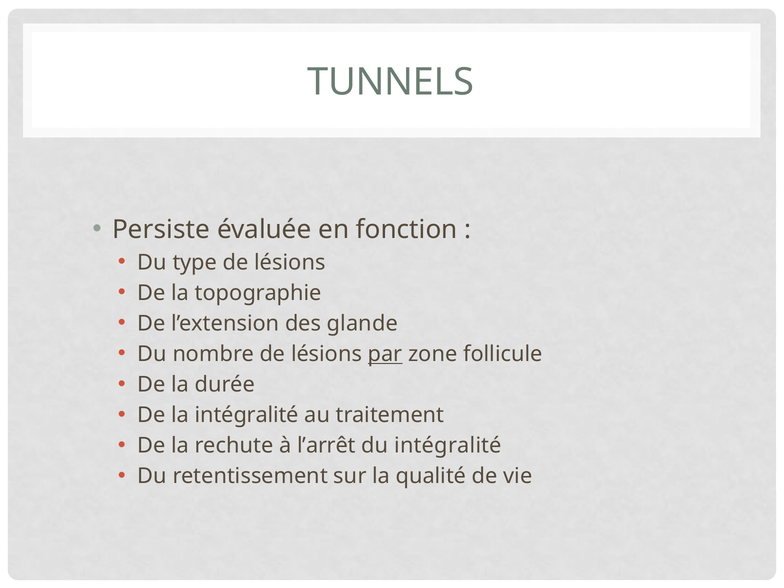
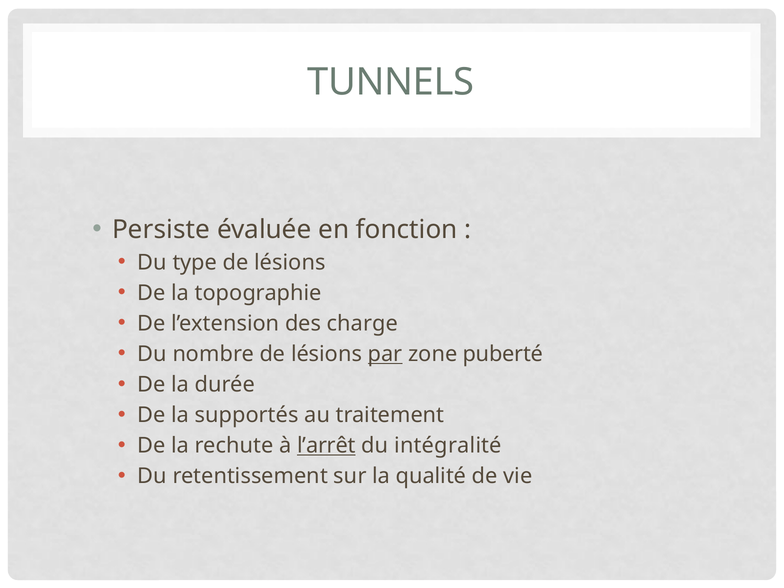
glande: glande -> charge (362, 324)
follicule: follicule -> puberté (503, 354)
la intégralité: intégralité -> supportés (247, 415)
l’arrêt underline: none -> present (326, 446)
